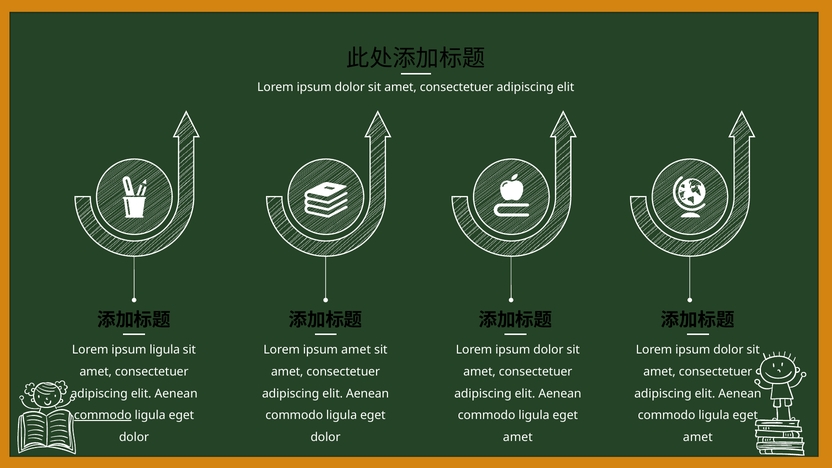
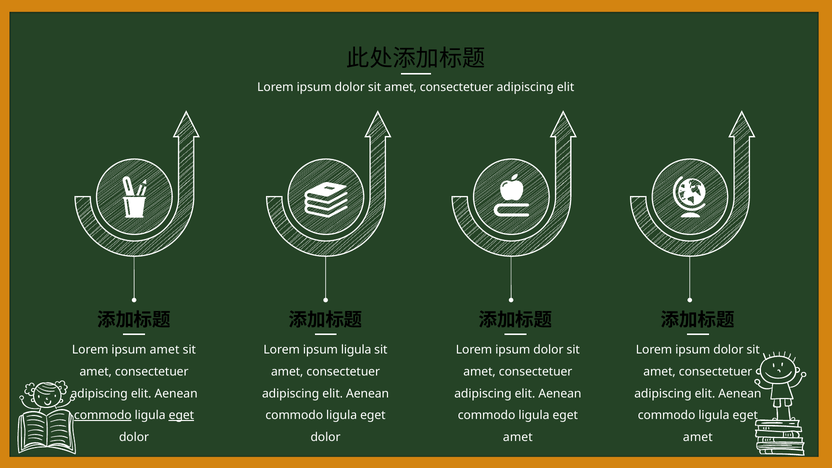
ipsum ligula: ligula -> amet (165, 350)
ipsum amet: amet -> ligula (356, 350)
eget underline: none -> present (181, 415)
